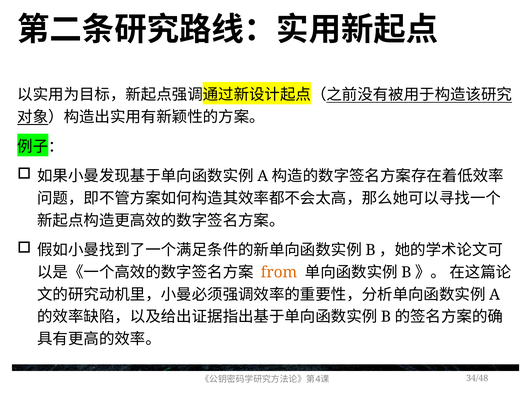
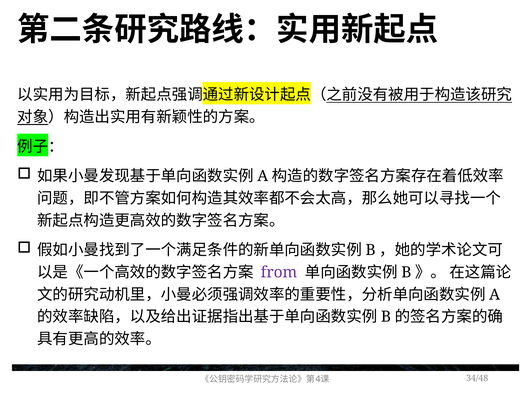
from colour: orange -> purple (279, 273)
